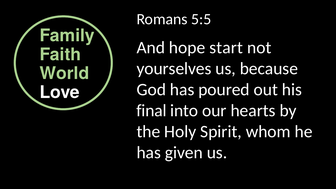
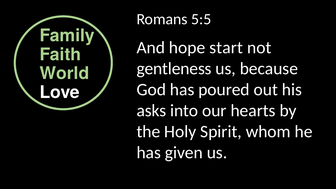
yourselves: yourselves -> gentleness (174, 69)
final: final -> asks (151, 111)
